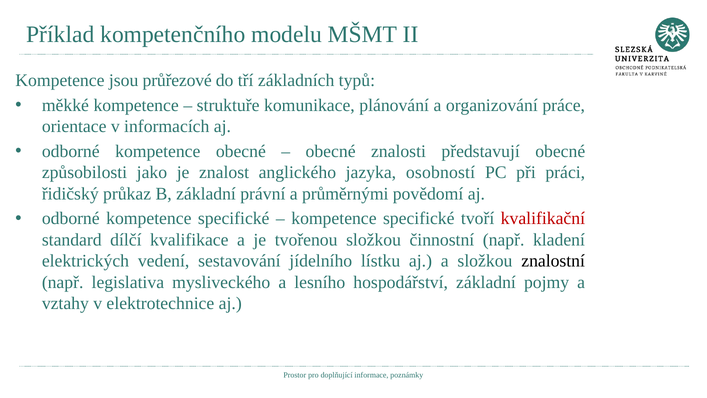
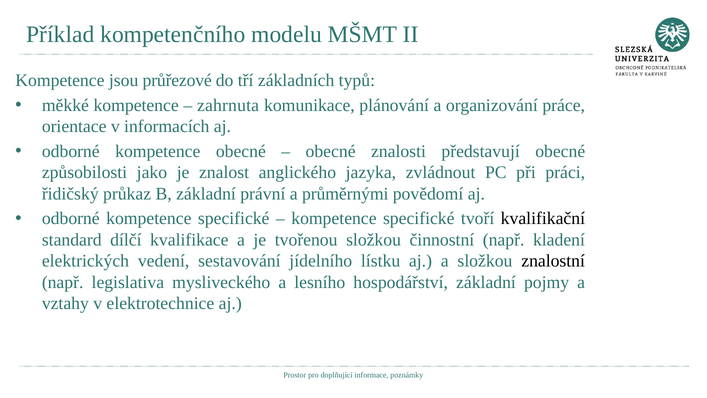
struktuře: struktuře -> zahrnuta (228, 105)
osobností: osobností -> zvládnout (441, 173)
kvalifikační colour: red -> black (543, 218)
